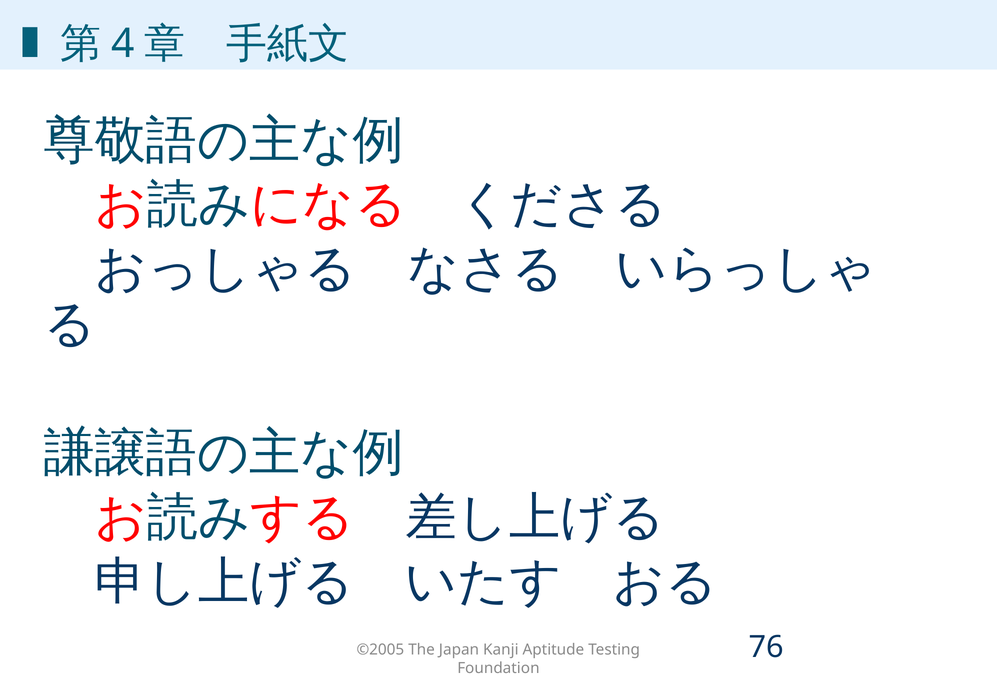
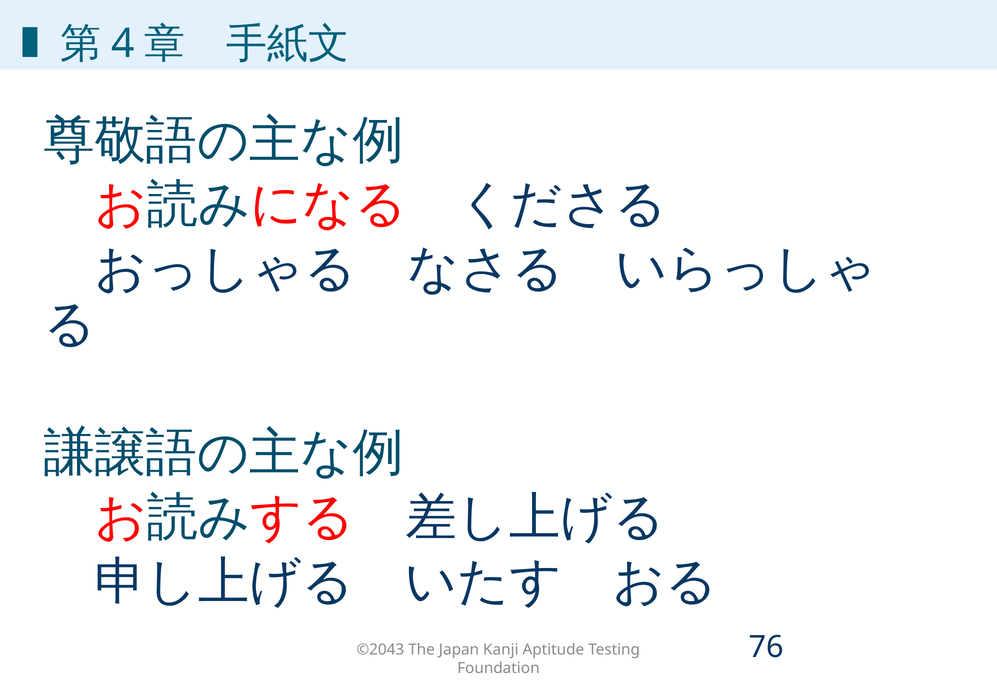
©2005: ©2005 -> ©2043 (380, 650)
